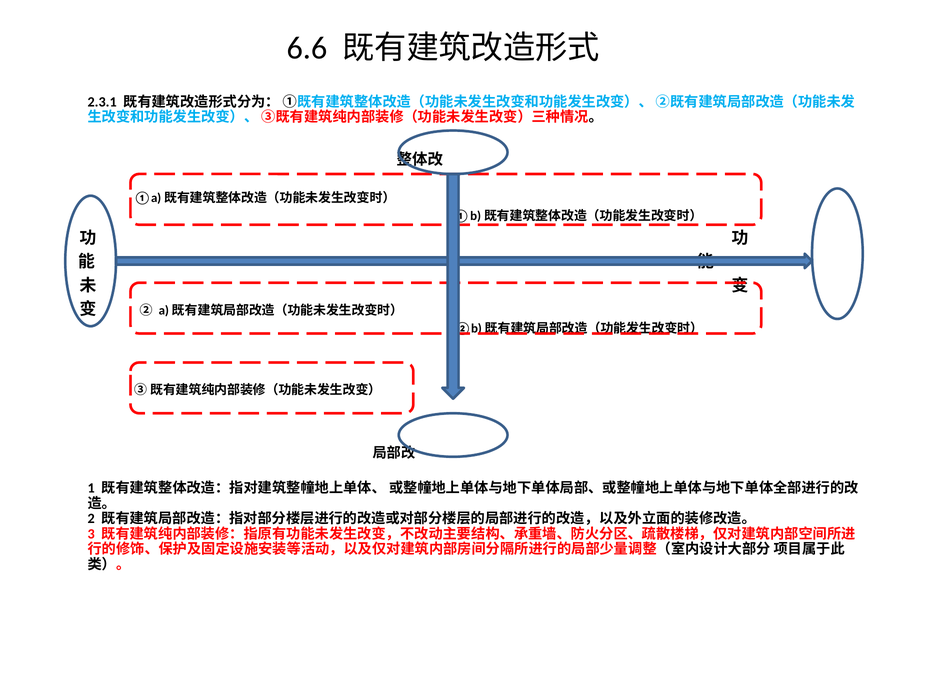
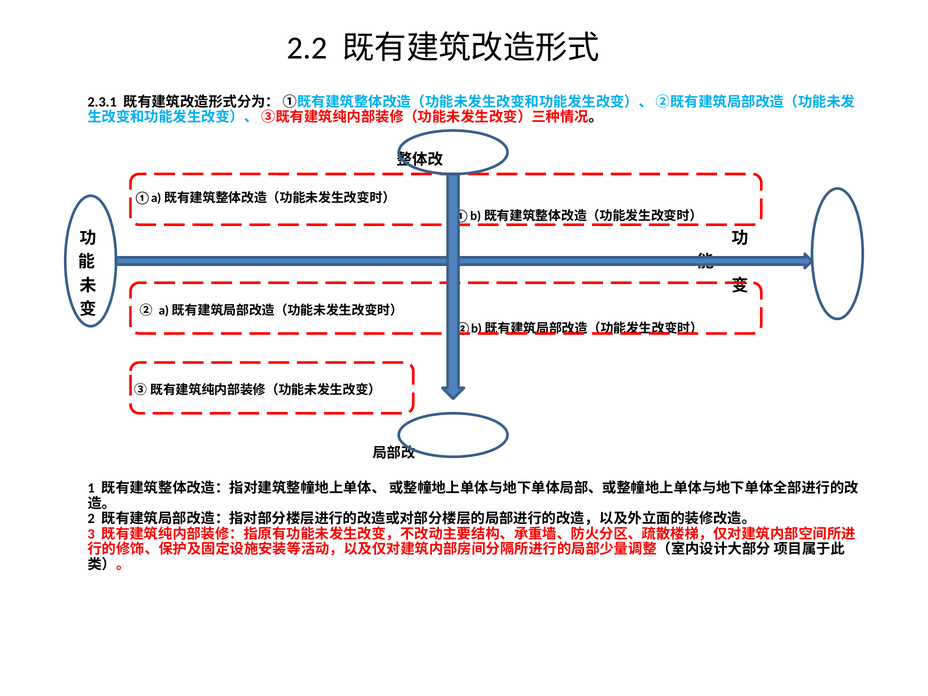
6.6: 6.6 -> 2.2 (307, 48)
